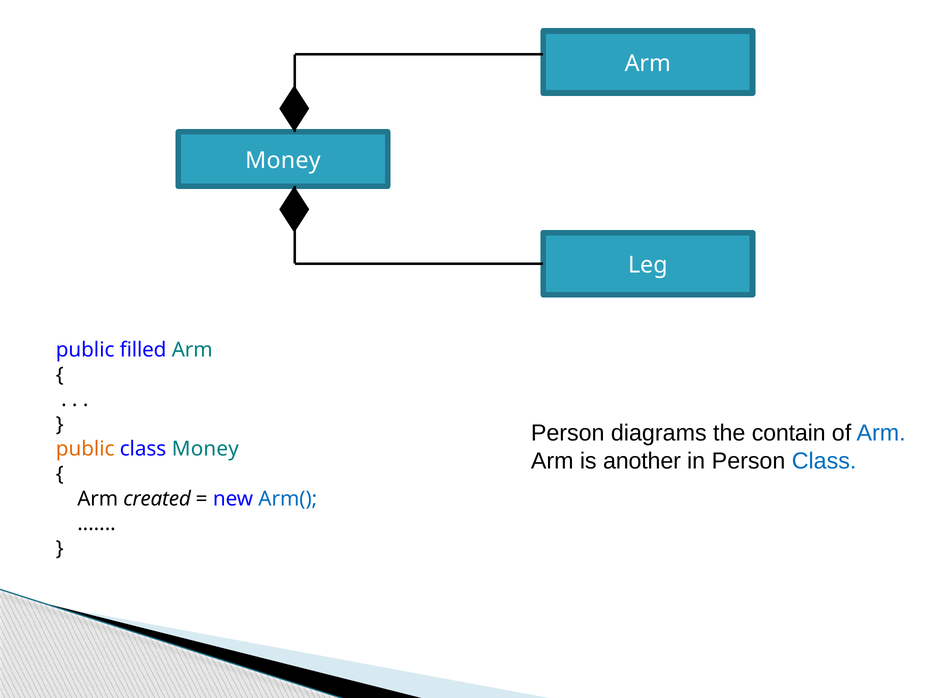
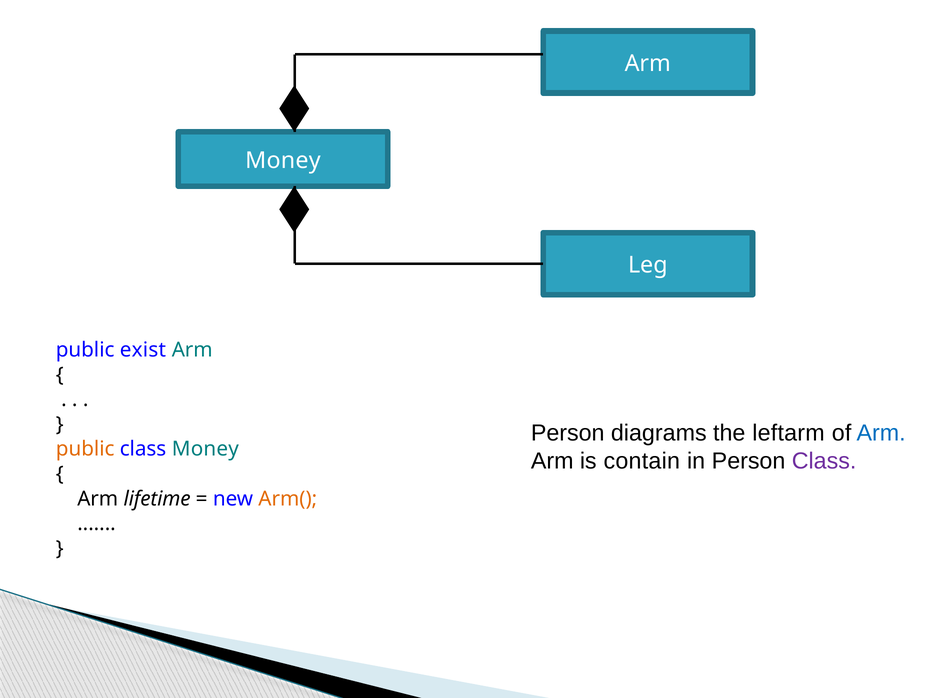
filled: filled -> exist (143, 350)
contain: contain -> leftarm (788, 433)
another: another -> contain (642, 461)
Class colour: blue -> purple (824, 461)
created: created -> lifetime (157, 499)
Arm( colour: blue -> orange (288, 499)
